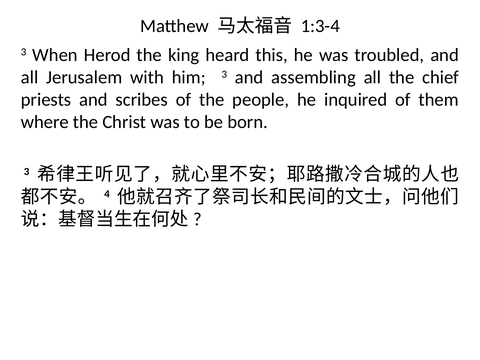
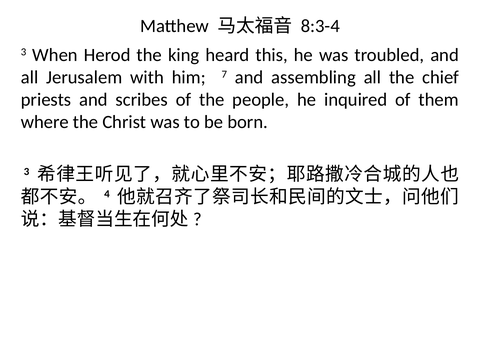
1:3-4: 1:3-4 -> 8:3-4 (320, 26)
him 3: 3 -> 7 (224, 74)
